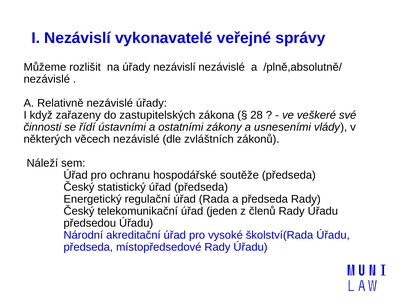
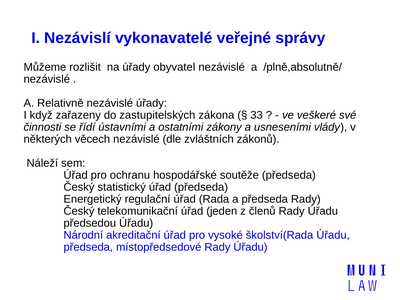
úřady nezávislí: nezávislí -> obyvatel (174, 67)
28: 28 -> 33 (257, 115)
